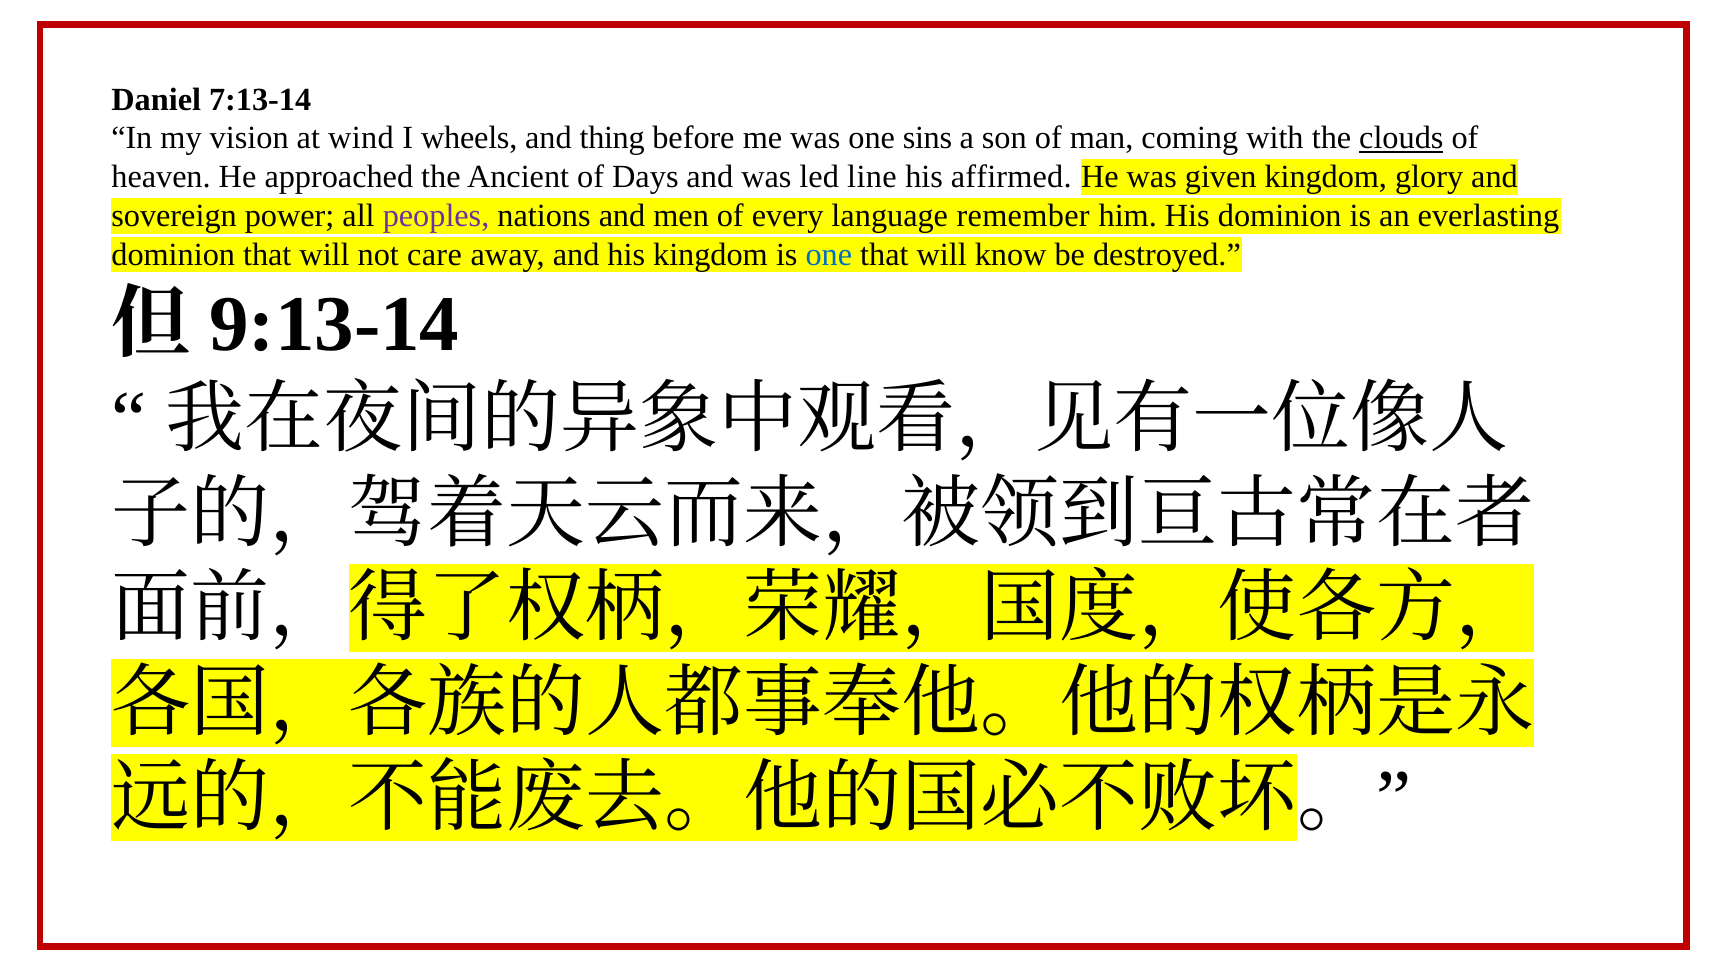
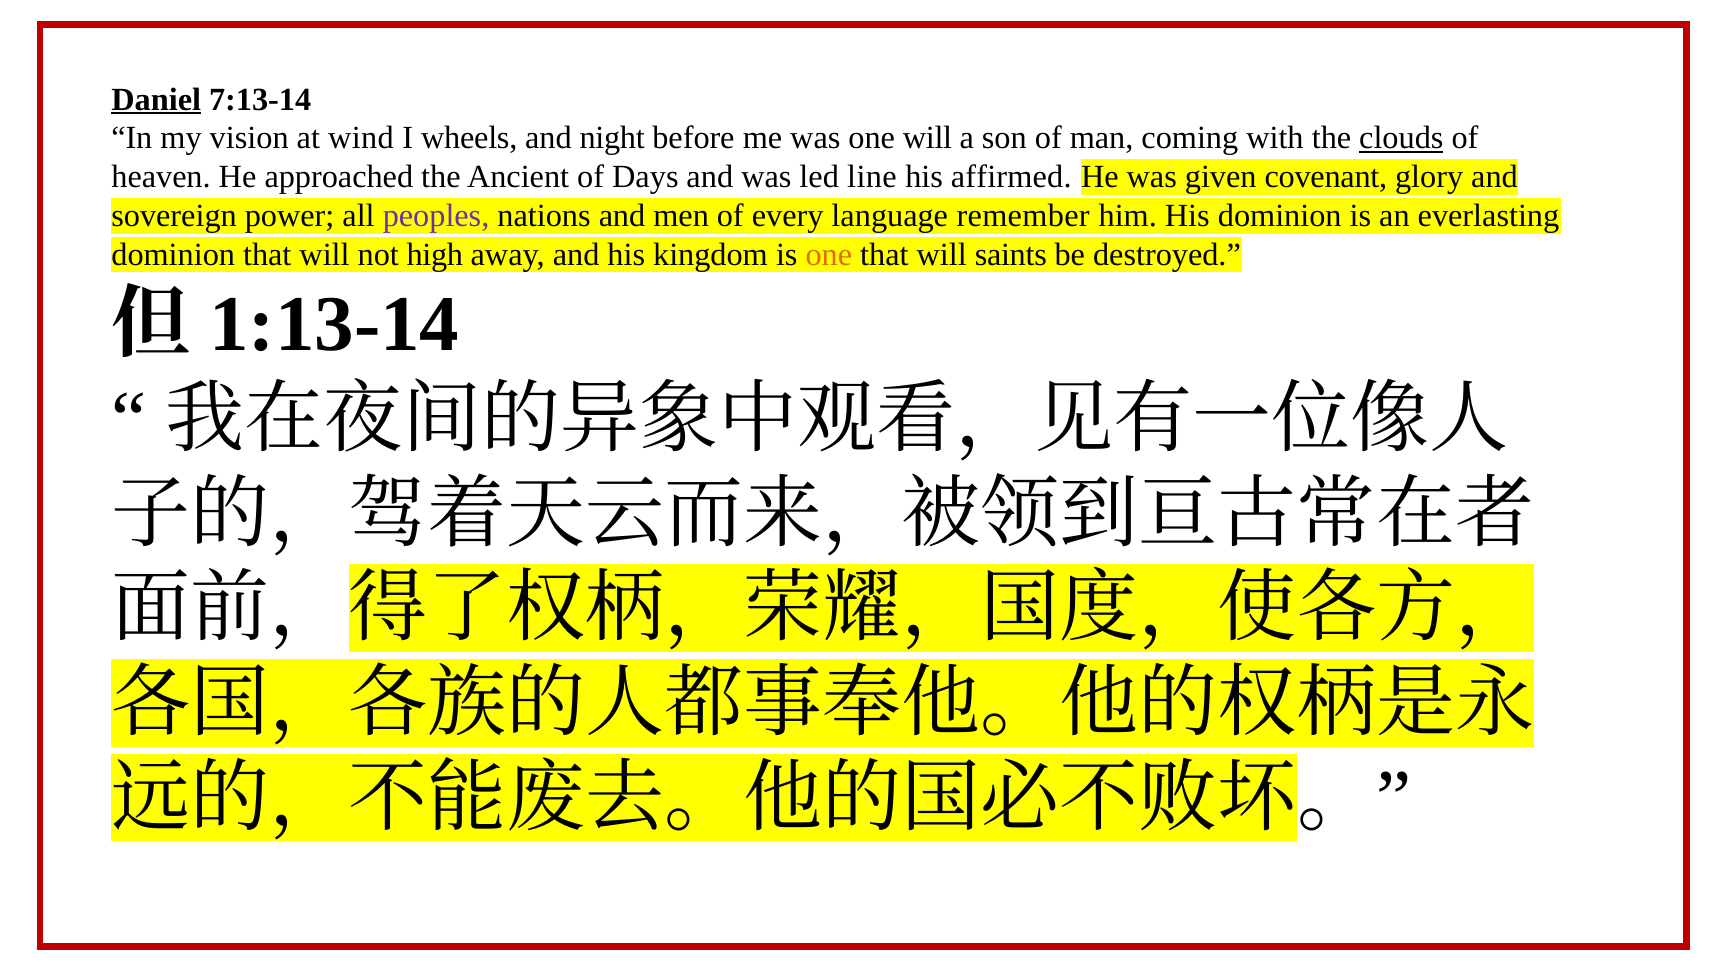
Daniel underline: none -> present (156, 100)
thing: thing -> night (612, 138)
one sins: sins -> will (928, 138)
given kingdom: kingdom -> covenant (1326, 177)
care: care -> high (435, 255)
one colour: blue -> orange (829, 255)
know: know -> saints (1011, 255)
9:13-14: 9:13-14 -> 1:13-14 (334, 325)
